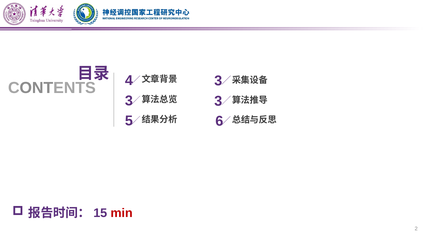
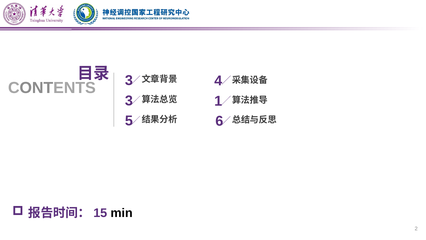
4: 4 -> 3 (129, 80)
3: 3 -> 4 (218, 81)
3: 3 -> 1 (218, 101)
min colour: red -> black (122, 213)
